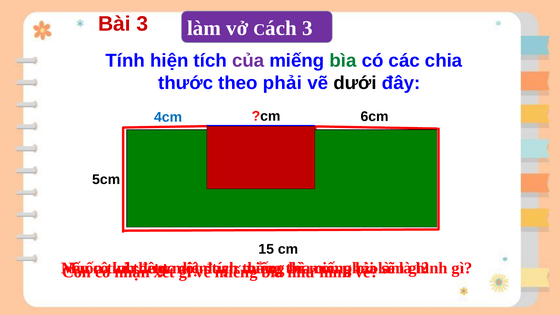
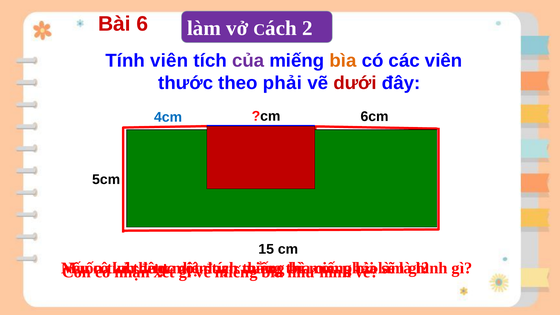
Bài 3: 3 -> 6 (142, 24)
3: 3 -> 2 (307, 28)
Tính hiện: hiện -> viên (169, 61)
bìa colour: green -> orange (343, 61)
các chia: chia -> viên (444, 61)
dưới colour: black -> red (355, 83)
